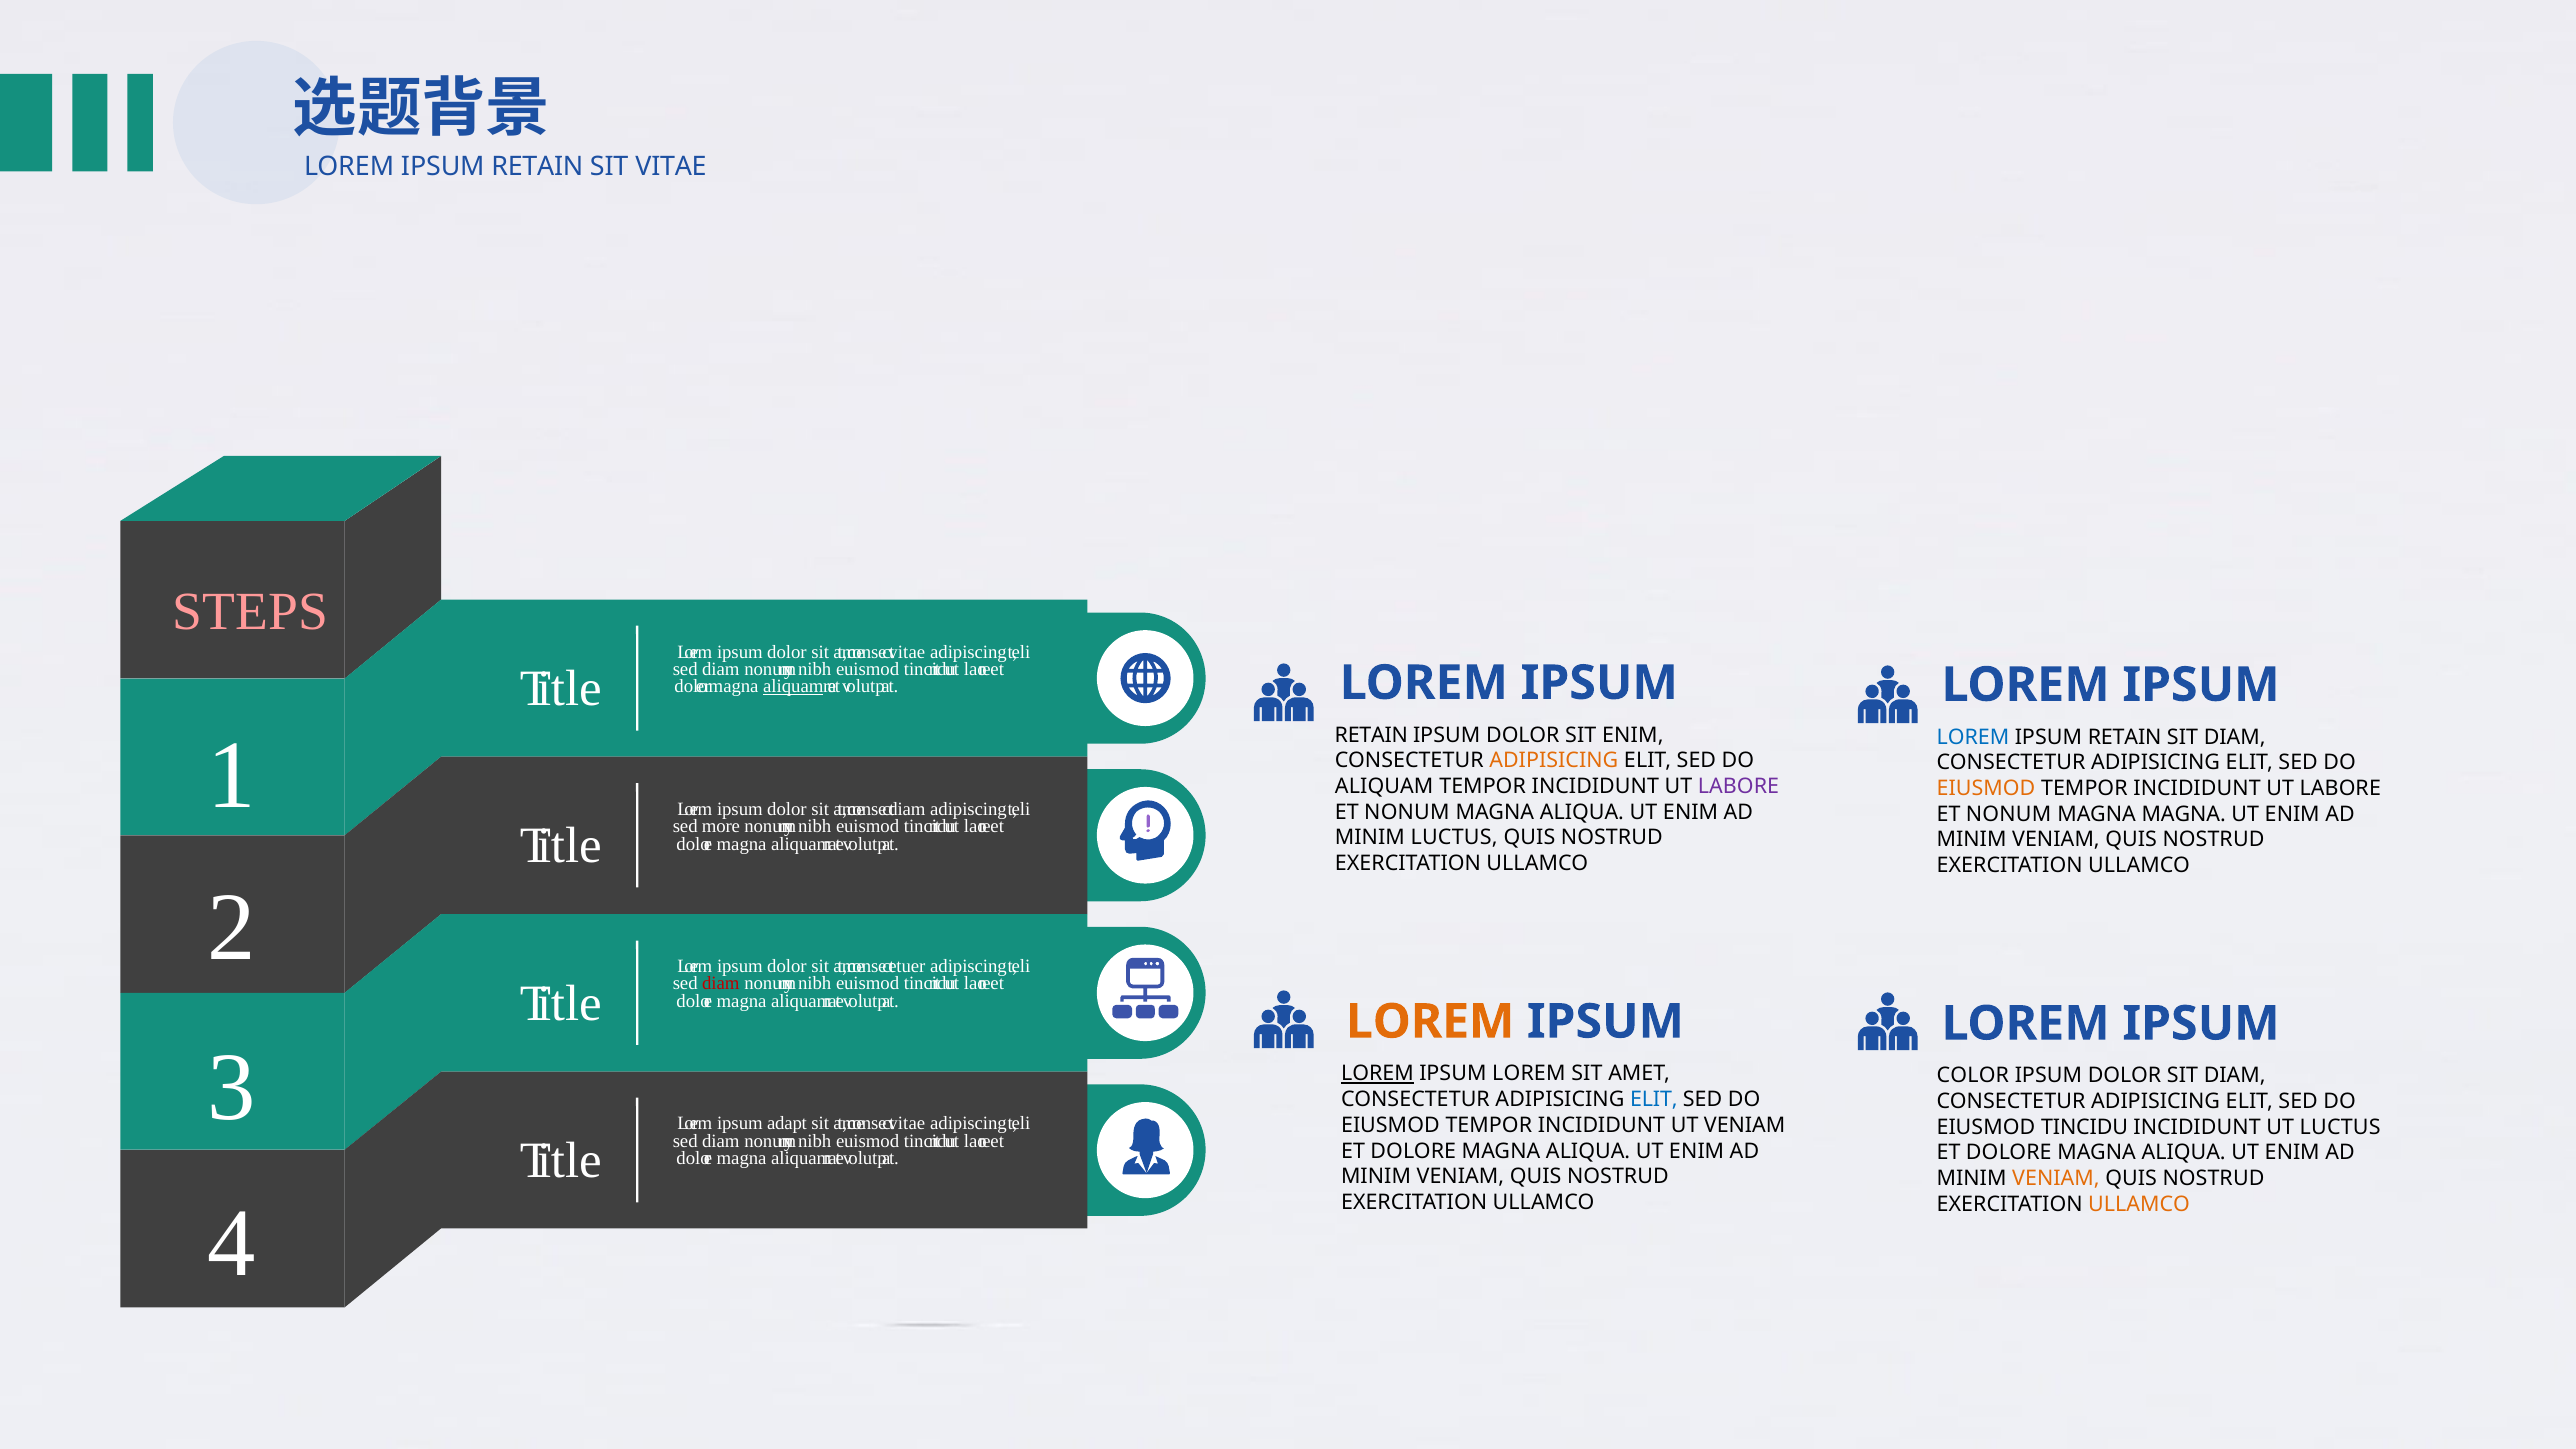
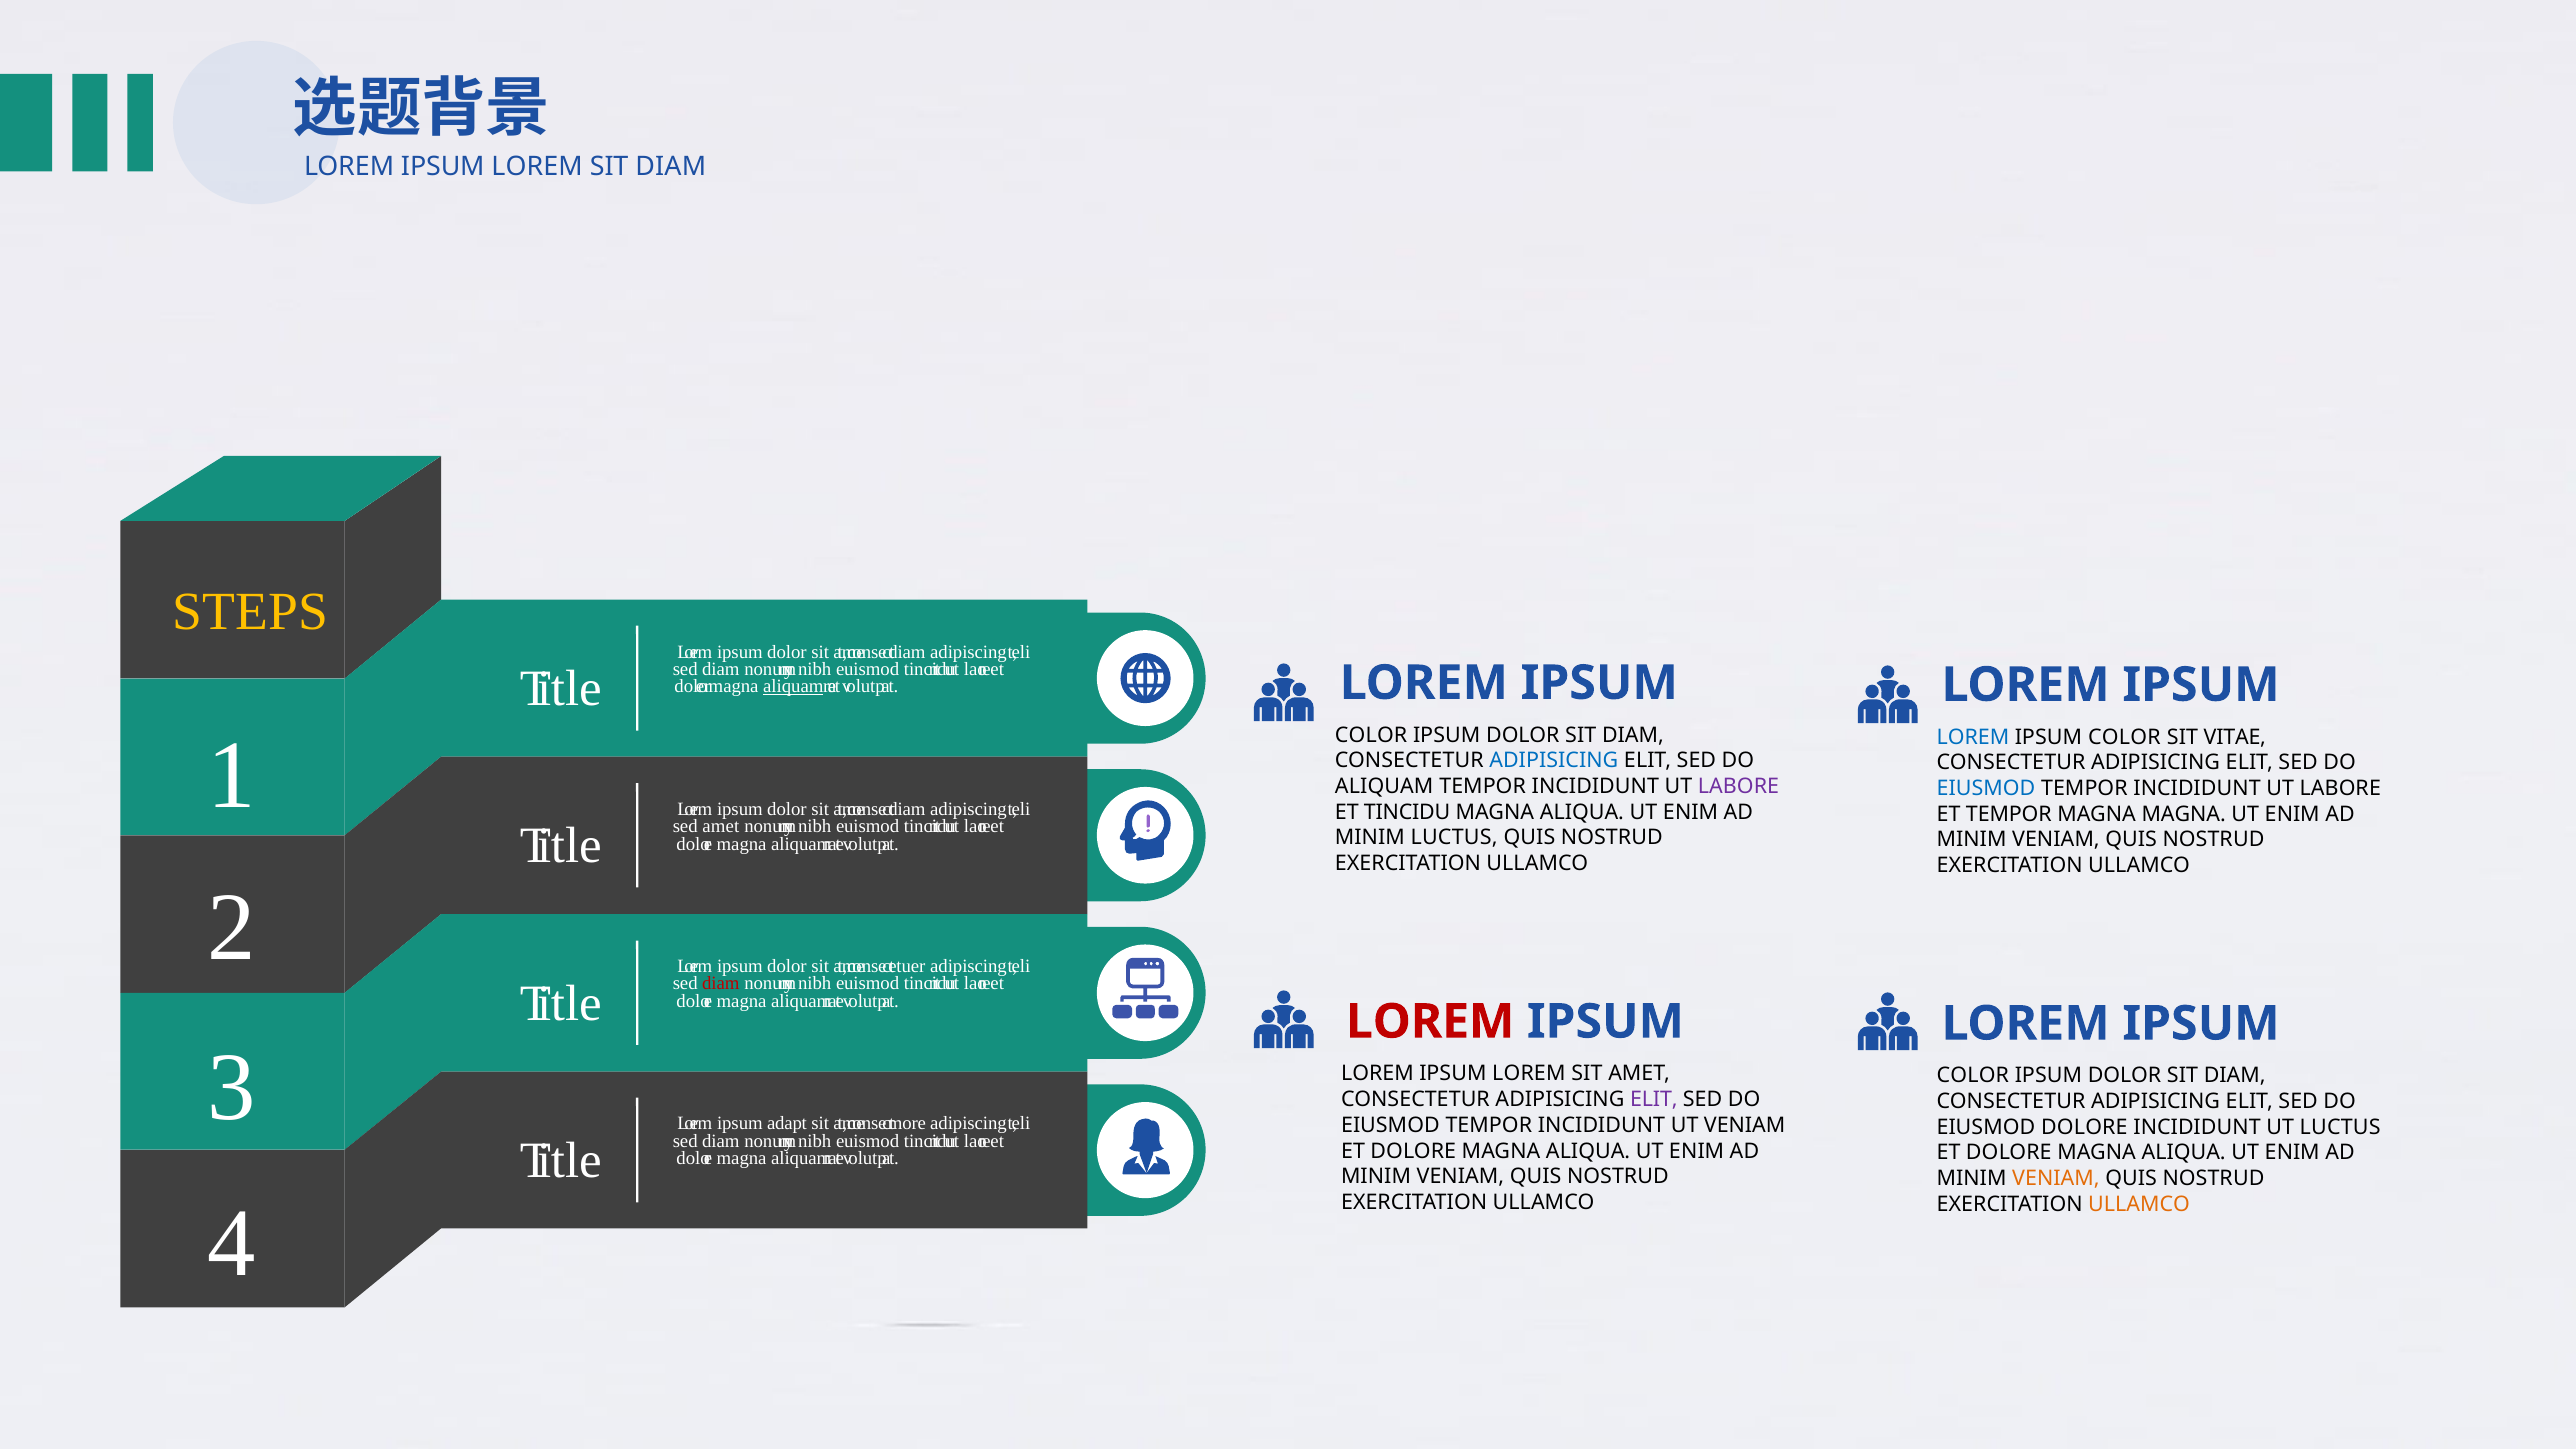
RETAIN: RETAIN -> LOREM (537, 167)
VITAE: VITAE -> DIAM (671, 167)
STEPS colour: pink -> yellow (250, 612)
vitae: vitae -> diam (907, 652)
RETAIN: RETAIN -> COLOR (1371, 735)
ENIM: ENIM -> DIAM (1633, 735)
RETAIN: RETAIN -> COLOR (2124, 737)
DIAM: DIAM -> VITAE (2235, 737)
ADIPISICING colour: orange -> blue (1554, 761)
EIUSMOD colour: orange -> blue (1986, 788)
NONUM: NONUM -> TINCIDU (1407, 812)
NONUM: NONUM -> TEMPOR (2009, 814)
sed more: more -> amet (721, 826)
LOREM colour: orange -> red (1430, 1022)
LOREM underline: present -> none (1377, 1074)
ELIT colour: blue -> purple (1654, 1100)
vitae: vitae -> more (907, 1124)
EIUSMOD TINCIDU: TINCIDU -> DOLORE (2084, 1127)
